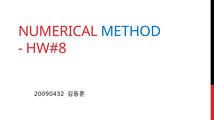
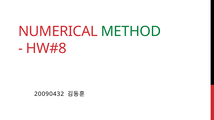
METHOD colour: blue -> green (131, 31)
